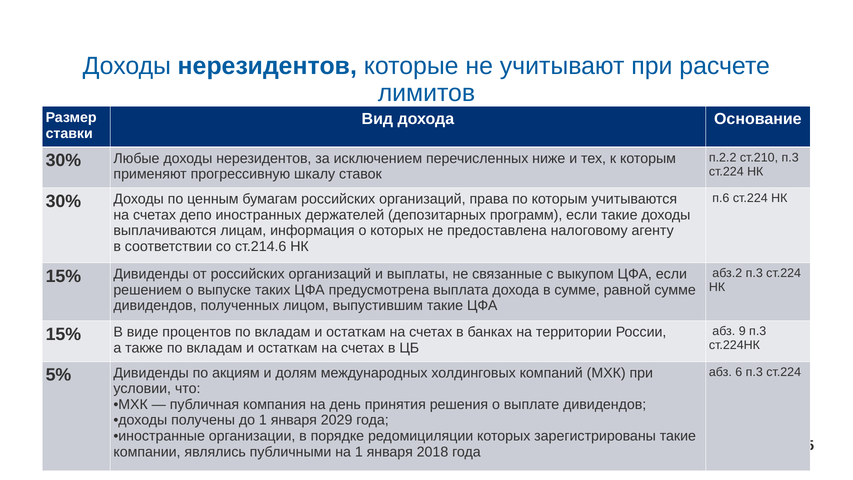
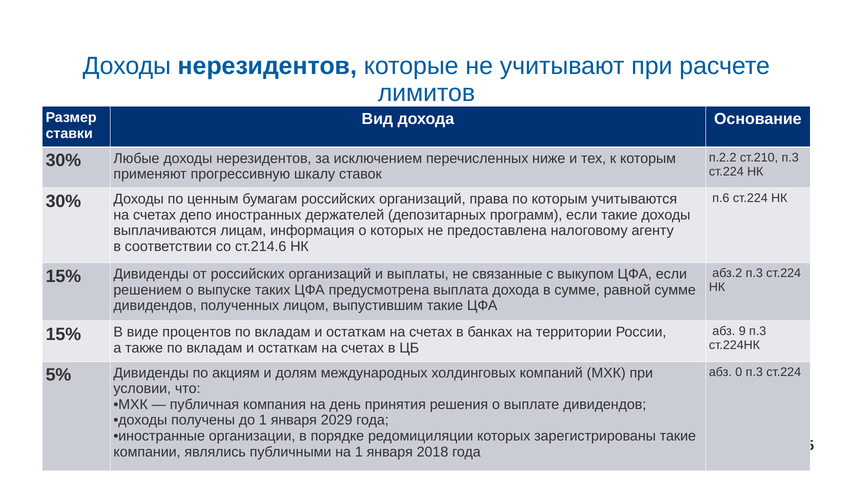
6: 6 -> 0 (739, 372)
